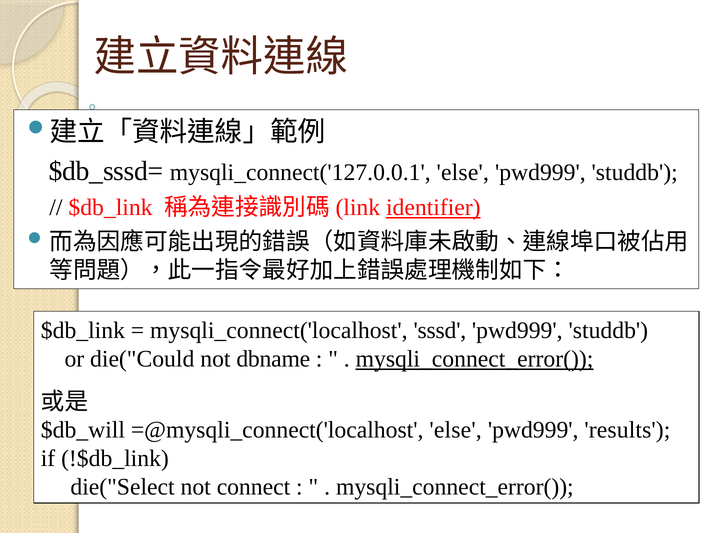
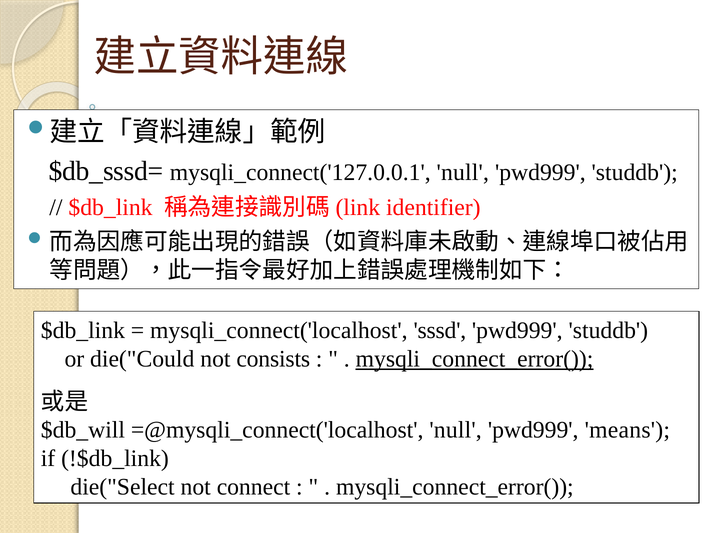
mysqli_connect('127.0.0.1 else: else -> null (463, 172)
identifier underline: present -> none (433, 207)
dbname: dbname -> consists (273, 359)
=@mysqli_connect('localhost else: else -> null (456, 430)
results: results -> means (627, 430)
